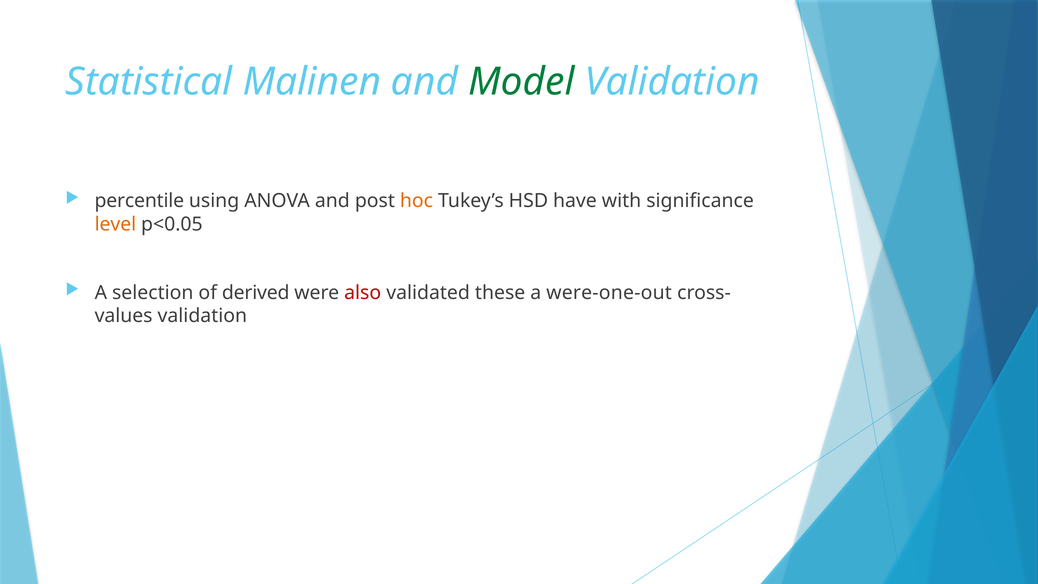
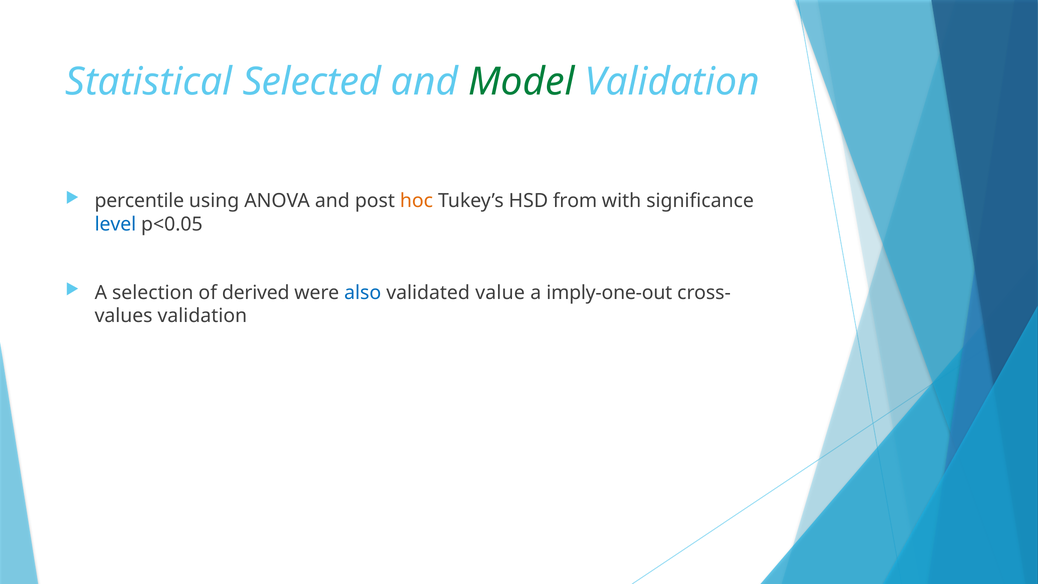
Malinen: Malinen -> Selected (312, 82)
have: have -> from (575, 201)
level colour: orange -> blue (115, 224)
also colour: red -> blue (363, 293)
these: these -> value (500, 293)
were-one-out: were-one-out -> imply-one-out (609, 293)
